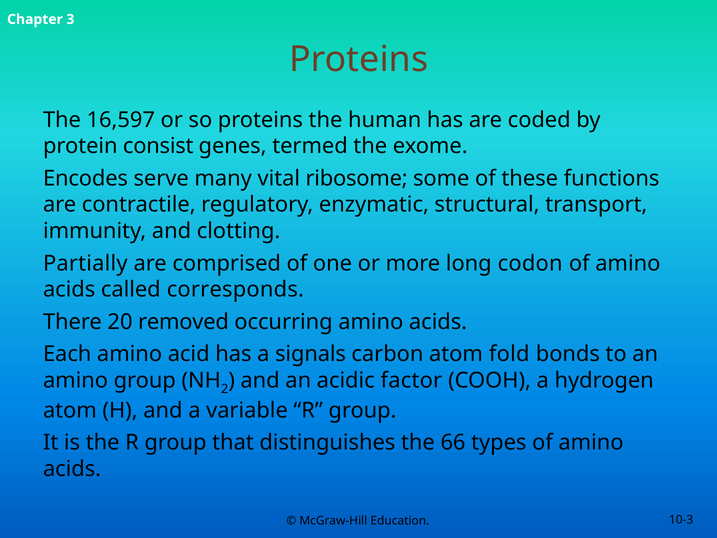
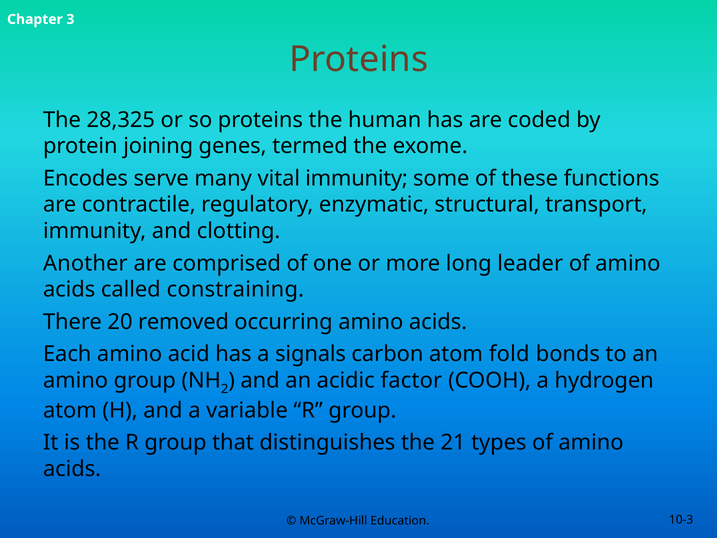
16,597: 16,597 -> 28,325 (121, 120)
consist: consist -> joining (158, 146)
vital ribosome: ribosome -> immunity (357, 178)
Partially: Partially -> Another (85, 263)
codon: codon -> leader (530, 263)
corresponds: corresponds -> constraining (235, 289)
66: 66 -> 21 (453, 442)
